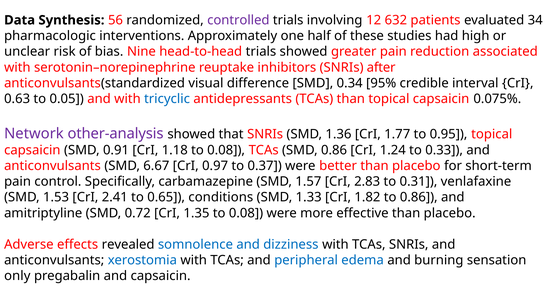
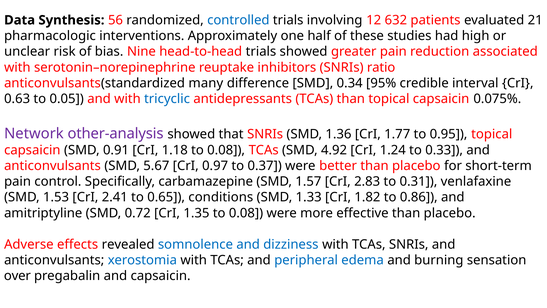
controlled colour: purple -> blue (238, 20)
34: 34 -> 21 (535, 20)
after: after -> ratio (381, 67)
visual: visual -> many (206, 83)
SMD 0.86: 0.86 -> 4.92 (334, 150)
6.67: 6.67 -> 5.67 (156, 166)
only: only -> over (17, 276)
